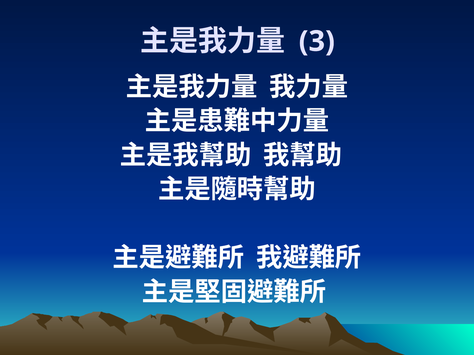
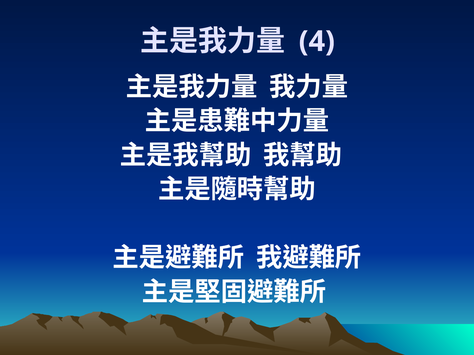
3: 3 -> 4 (317, 41)
